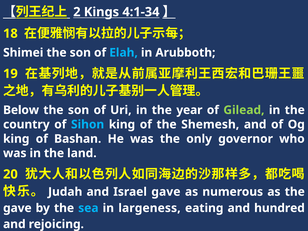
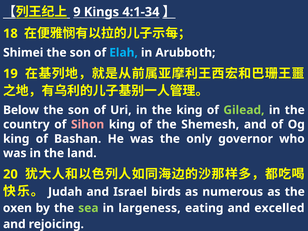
2: 2 -> 9 (77, 12)
the year: year -> king (189, 110)
Sihon colour: light blue -> pink (88, 124)
Israel gave: gave -> birds (166, 192)
gave: gave -> oxen (17, 208)
sea colour: light blue -> light green (88, 208)
hundred: hundred -> excelled (279, 208)
